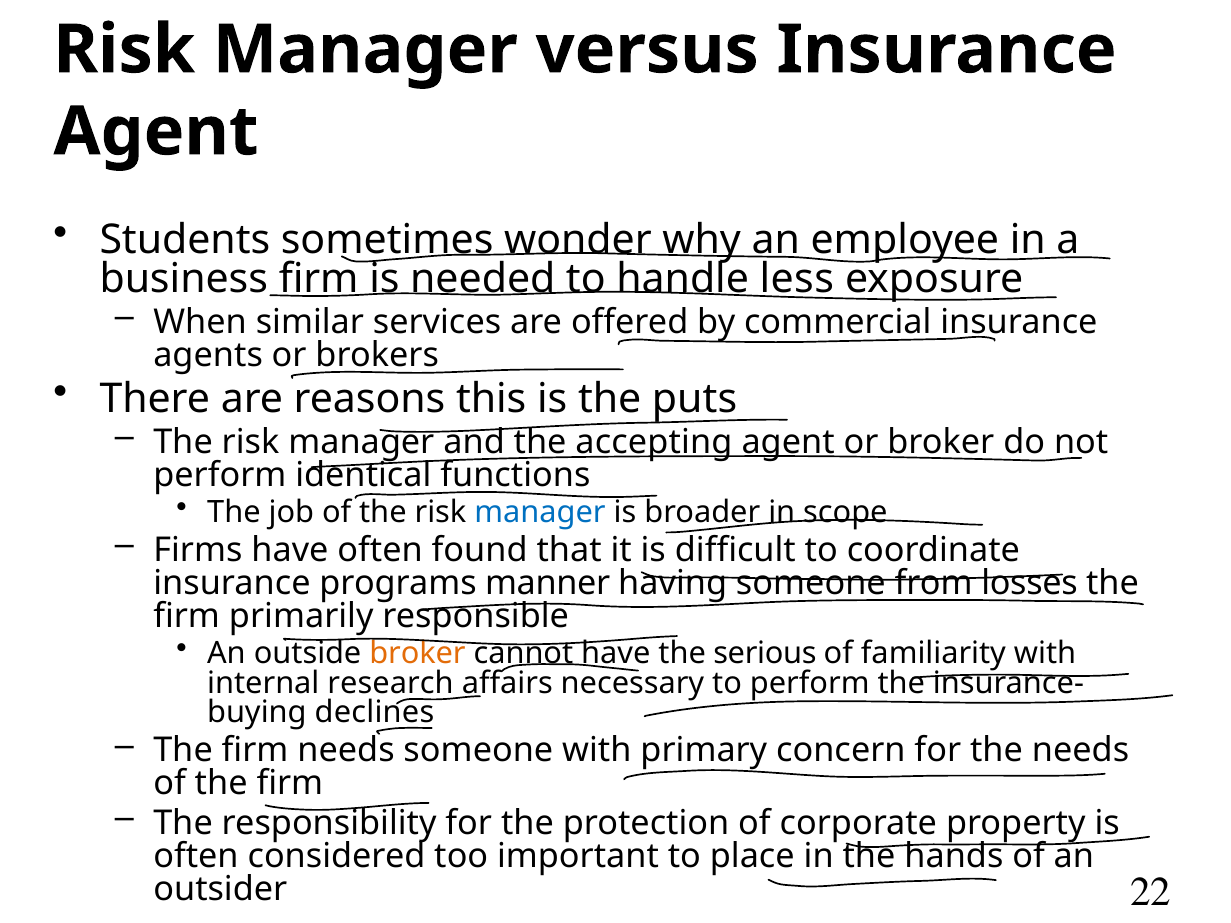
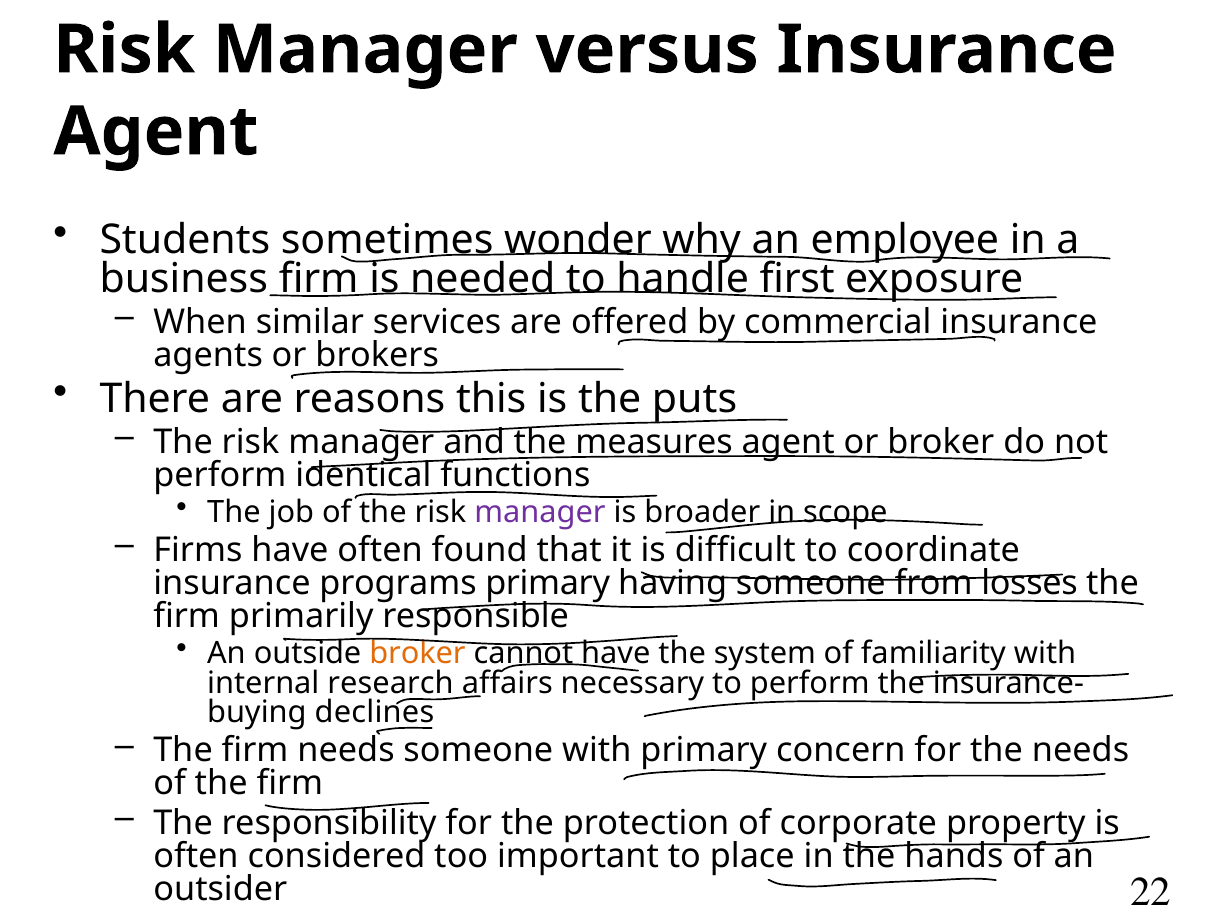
less: less -> first (797, 279)
accepting: accepting -> measures (654, 442)
manager colour: blue -> purple (540, 513)
programs manner: manner -> primary (548, 583)
serious: serious -> system (765, 654)
